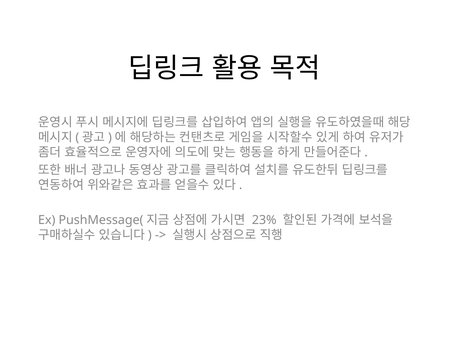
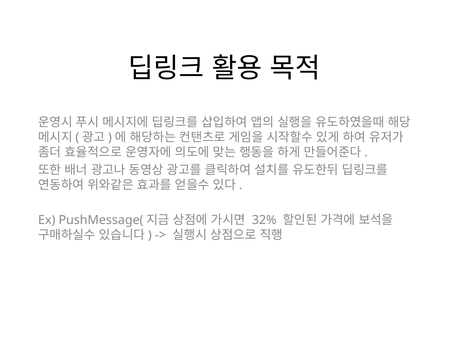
23%: 23% -> 32% (264, 220)
